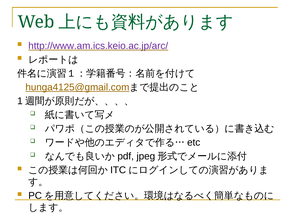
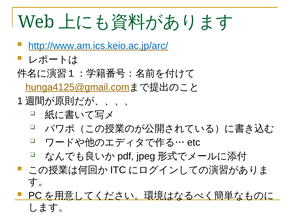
http://www.am.ics.keio.ac.jp/arc/ colour: purple -> blue (98, 46)
